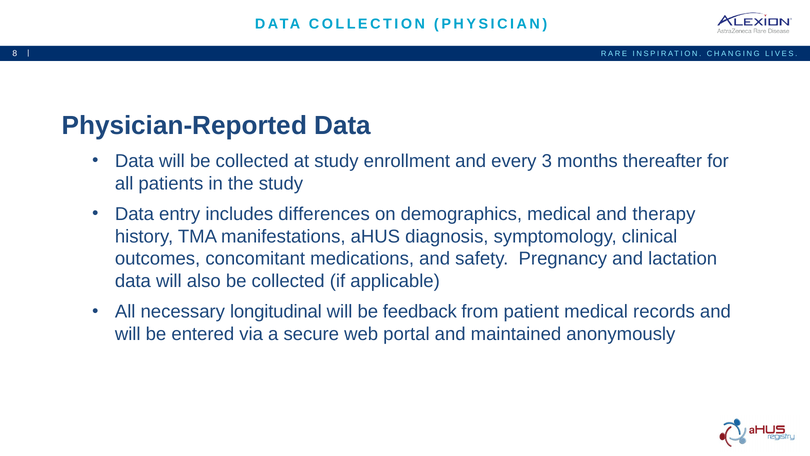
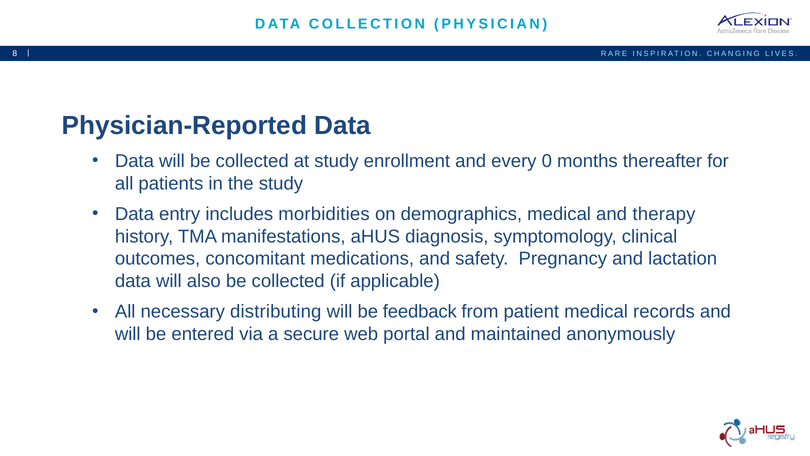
3: 3 -> 0 (547, 161)
differences: differences -> morbidities (324, 214)
longitudinal: longitudinal -> distributing (276, 311)
